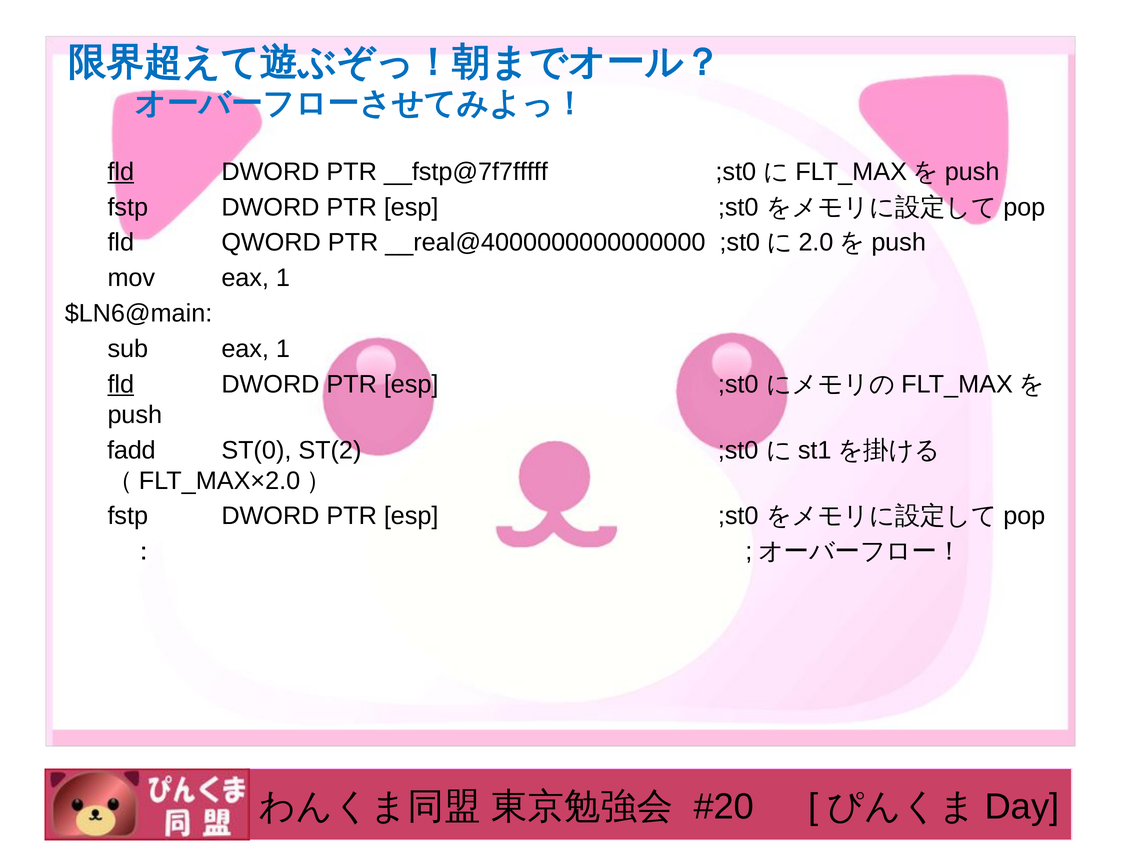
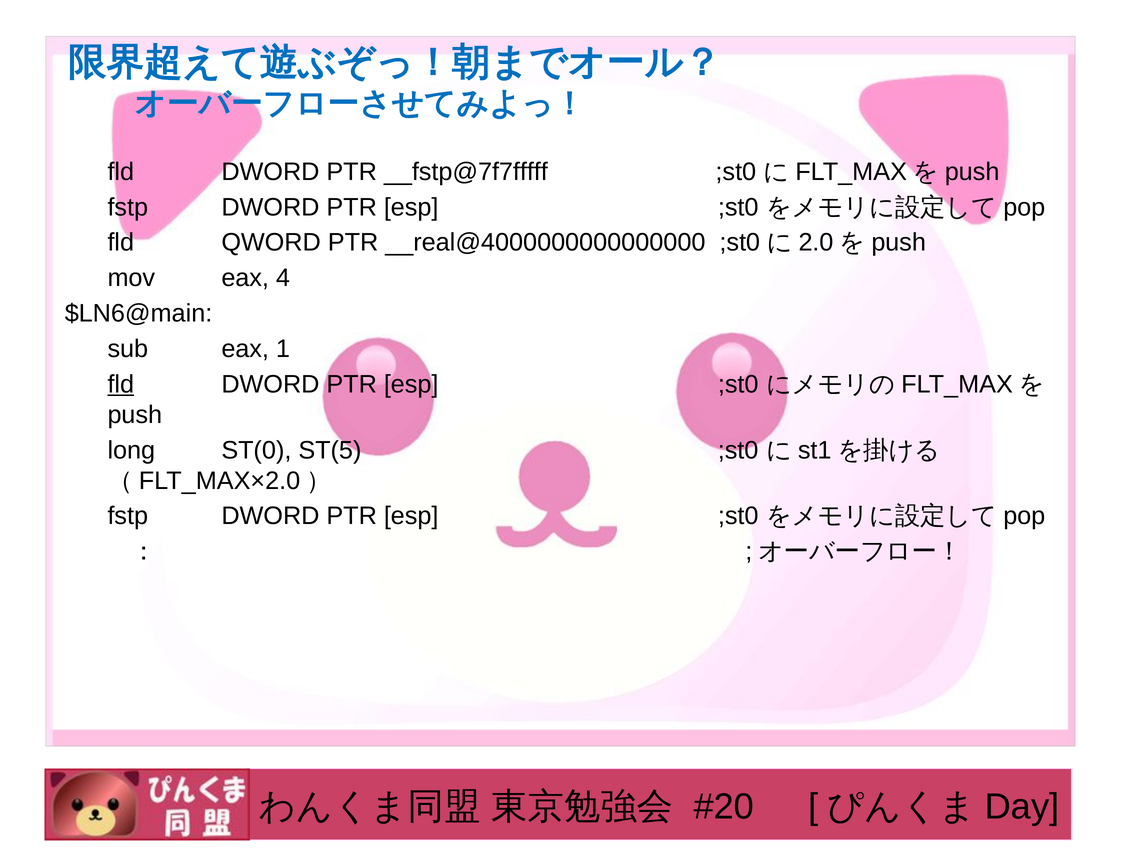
fld underline: present -> none (121, 172)
mov eax 1: 1 -> 4 (283, 278)
fadd: fadd -> long (131, 450)
ST(2: ST(2 -> ST(5 (330, 450)
